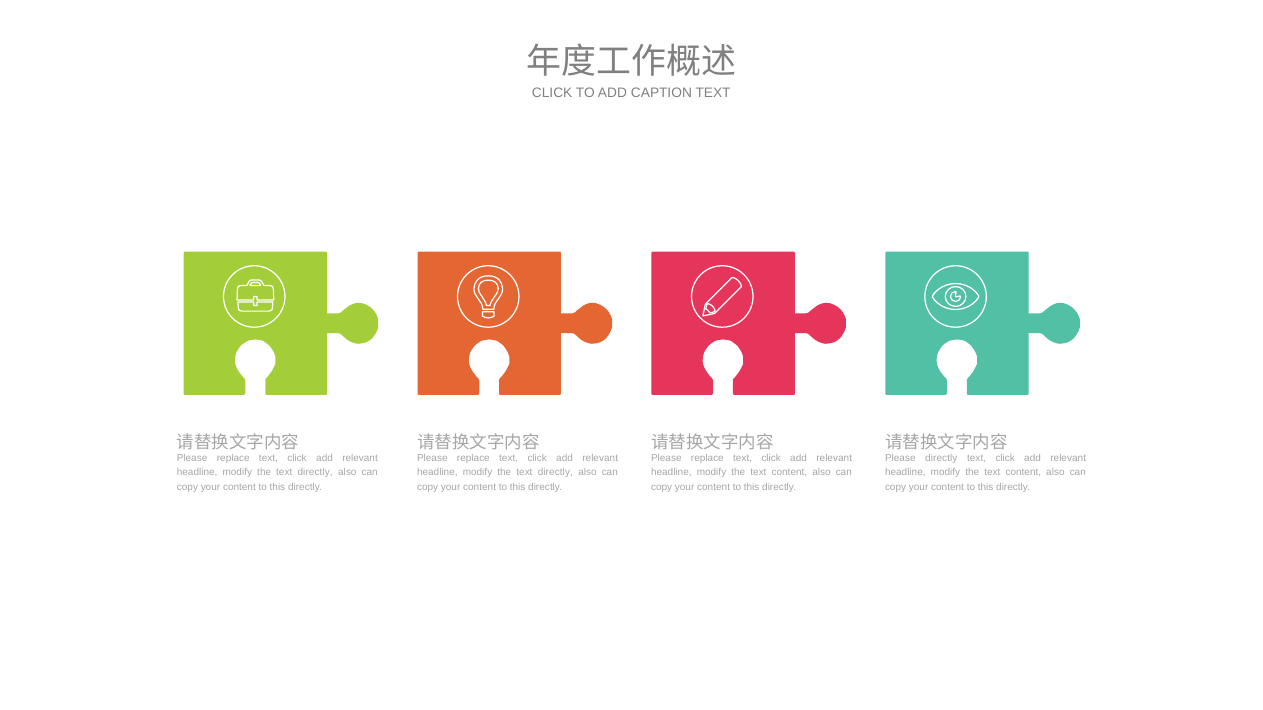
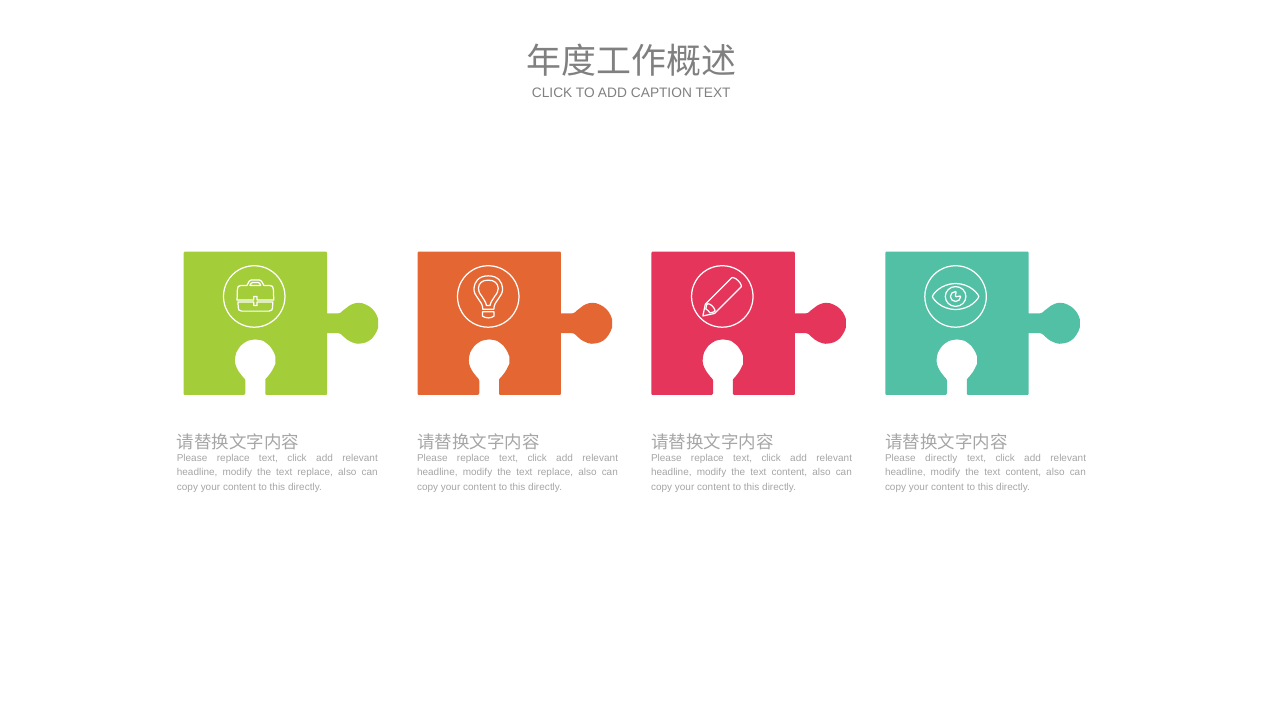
directly: directly -> replace (315, 473)
directly: directly -> replace (555, 473)
